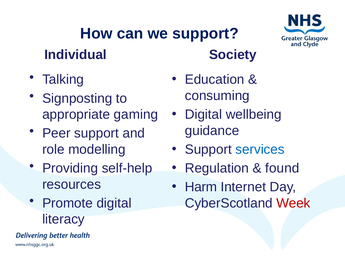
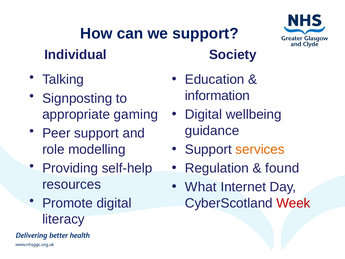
consuming: consuming -> information (217, 96)
services colour: blue -> orange (260, 149)
Harm: Harm -> What (201, 187)
